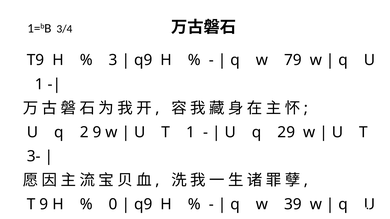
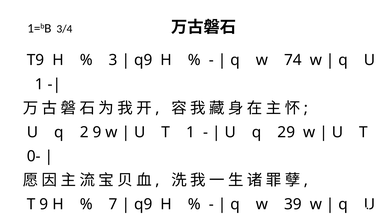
79: 79 -> 74 (293, 60)
3-: 3- -> 0- (34, 157)
0: 0 -> 7 (113, 205)
